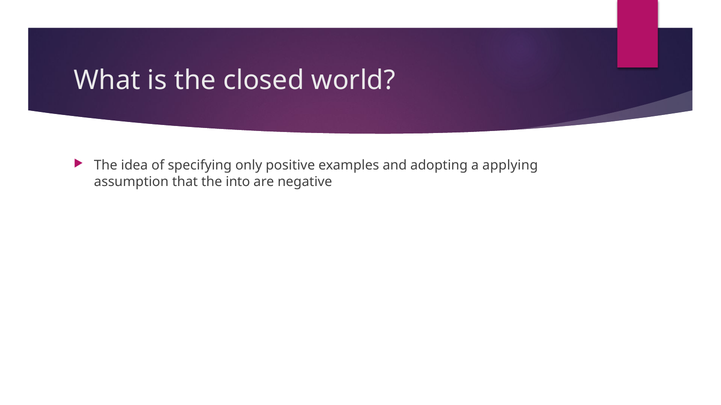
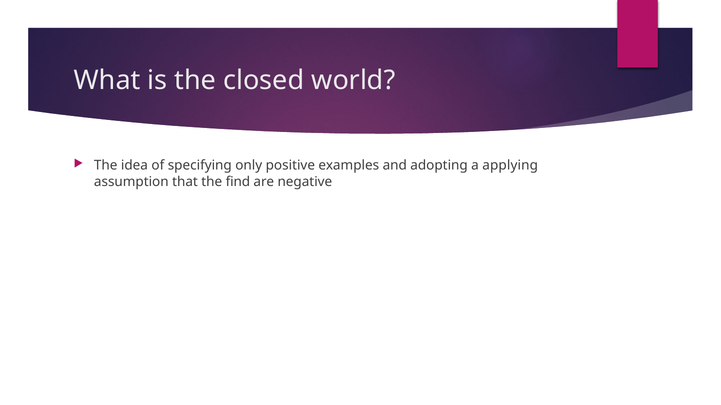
into: into -> find (238, 182)
